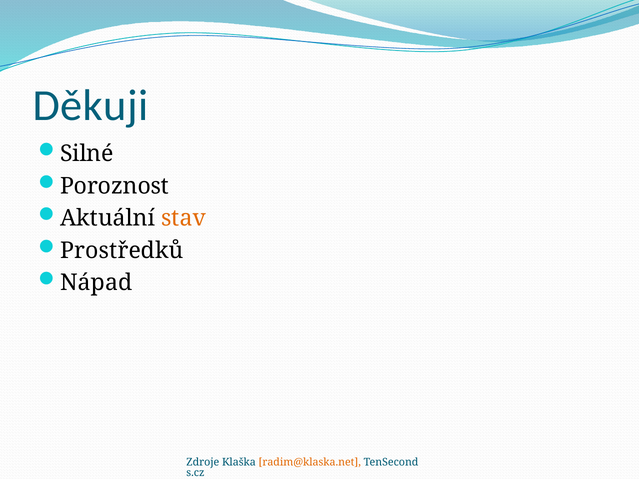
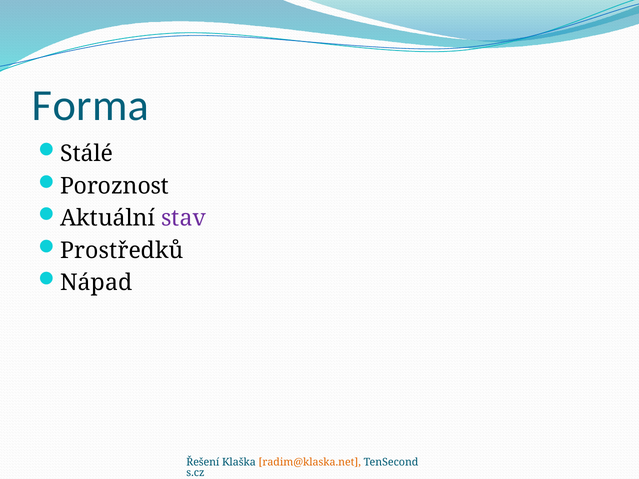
Děkuji: Děkuji -> Forma (91, 106)
Silné: Silné -> Stálé (87, 154)
stav colour: orange -> purple (184, 218)
Zdroje: Zdroje -> Řešení (203, 462)
